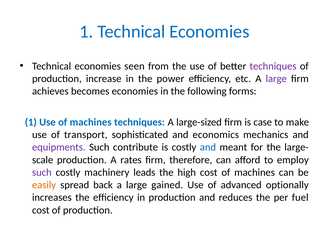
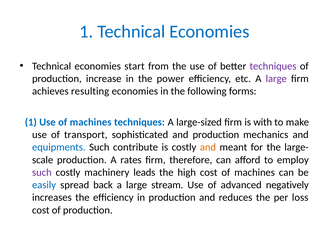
seen: seen -> start (134, 66)
becomes: becomes -> resulting (90, 91)
case: case -> with (263, 123)
and economics: economics -> production (216, 135)
equipments colour: purple -> blue (59, 148)
and colour: blue -> orange (208, 148)
easily colour: orange -> blue (44, 186)
gained: gained -> stream (167, 186)
optionally: optionally -> negatively (287, 186)
fuel: fuel -> loss (300, 198)
